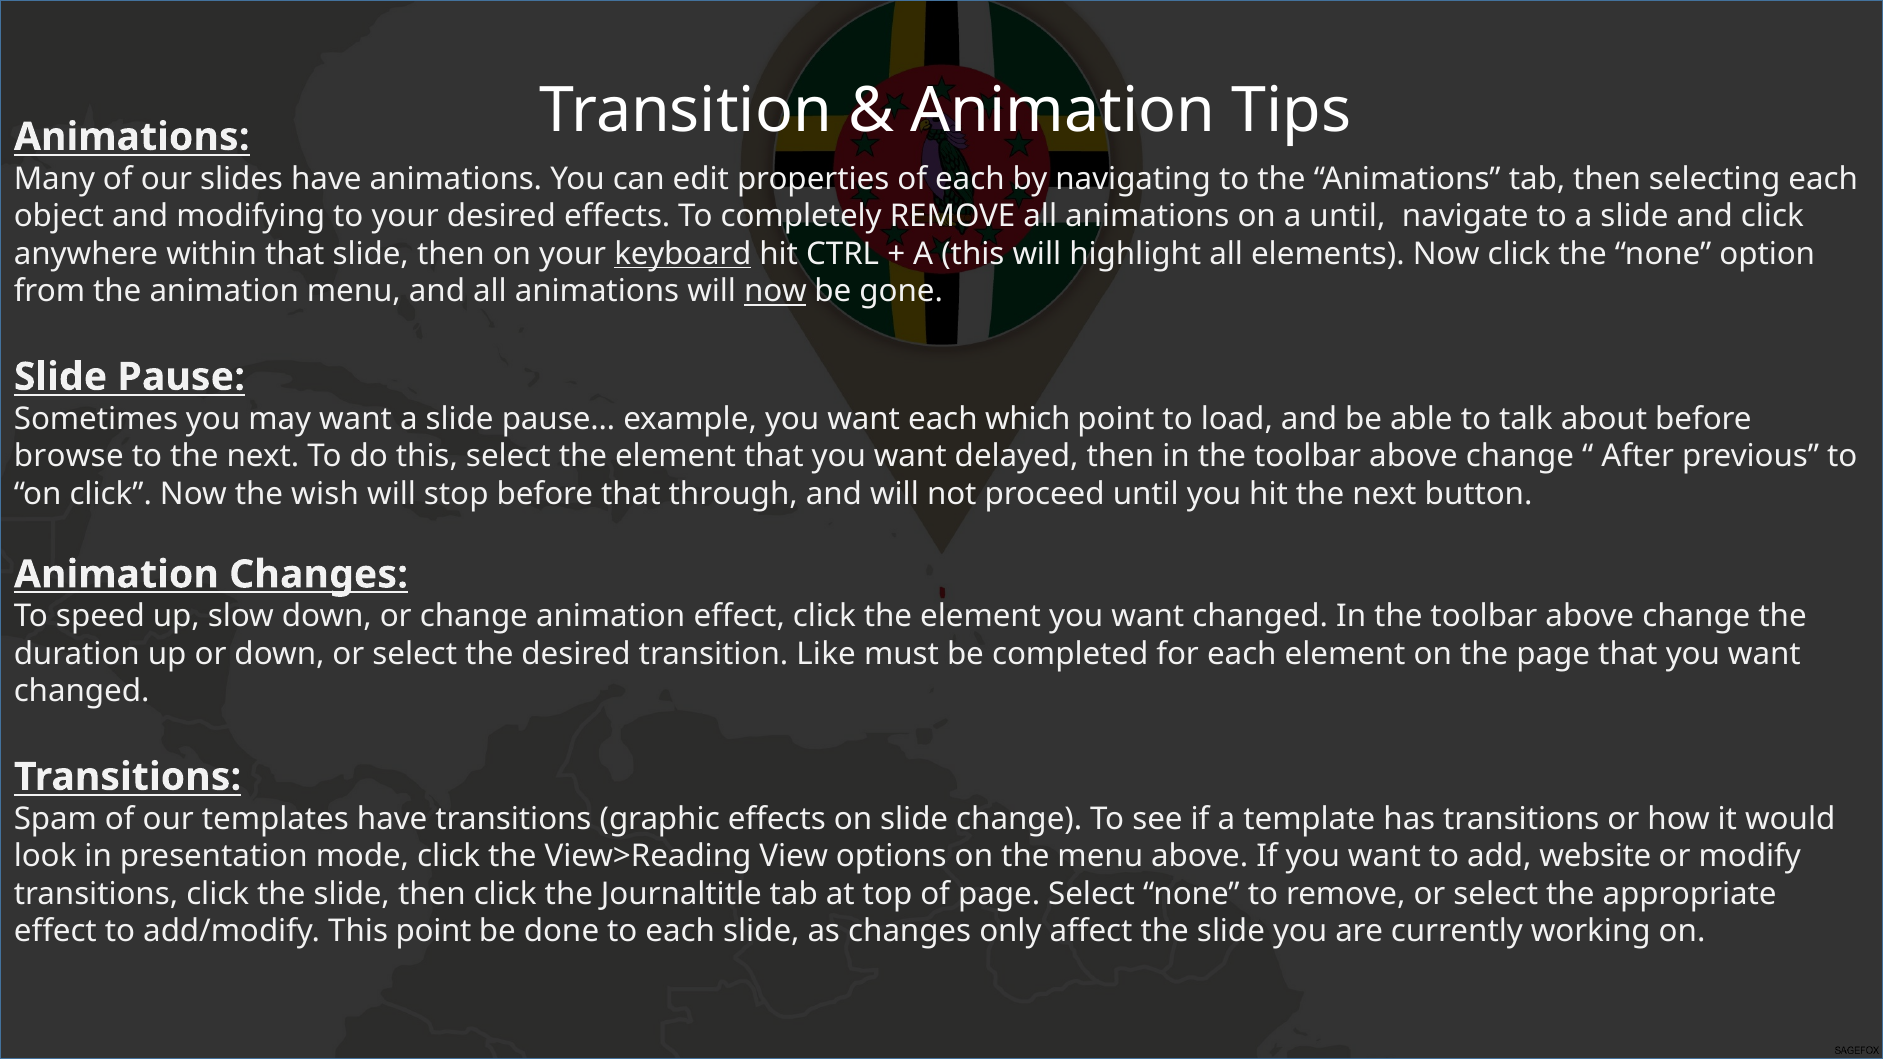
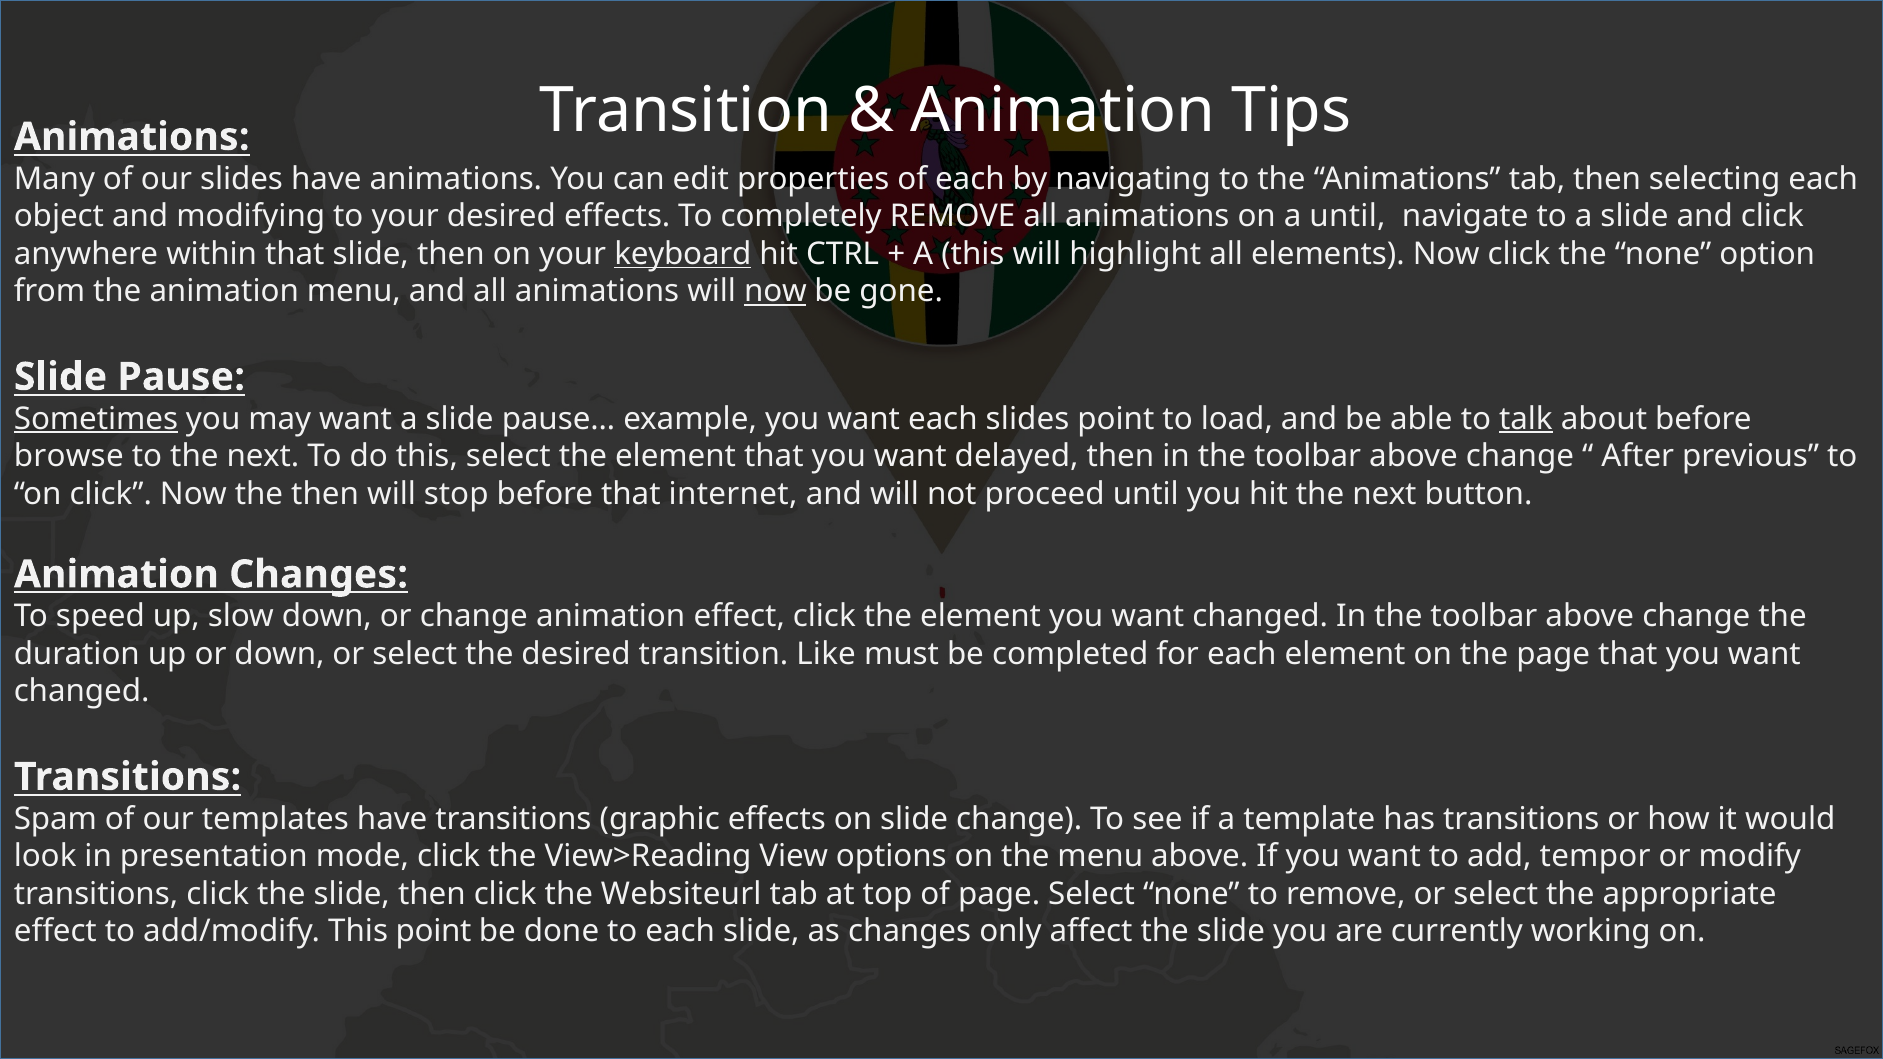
Sometimes underline: none -> present (96, 419)
each which: which -> slides (1028, 419)
talk underline: none -> present (1526, 419)
the wish: wish -> then (325, 494)
through: through -> internet (733, 494)
website: website -> tempor (1595, 856)
Journaltitle: Journaltitle -> Websiteurl (681, 894)
